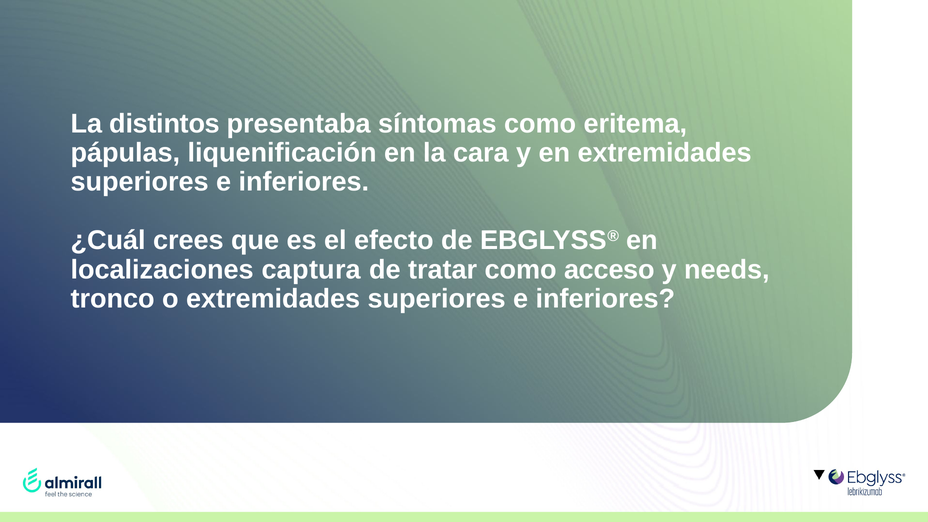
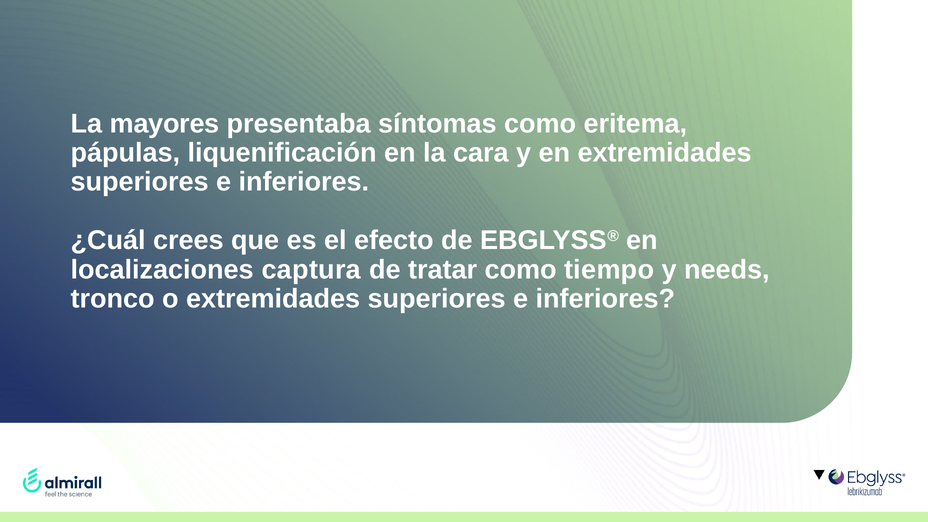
distintos: distintos -> mayores (165, 124)
acceso: acceso -> tiempo (609, 270)
